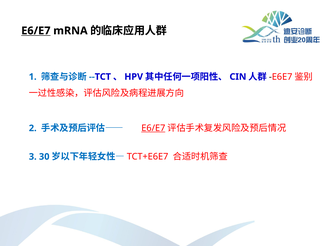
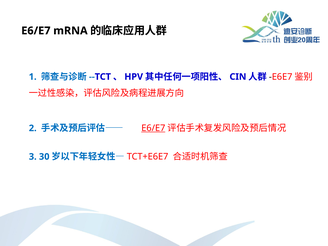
E6/E7 underline: present -> none (36, 31)
